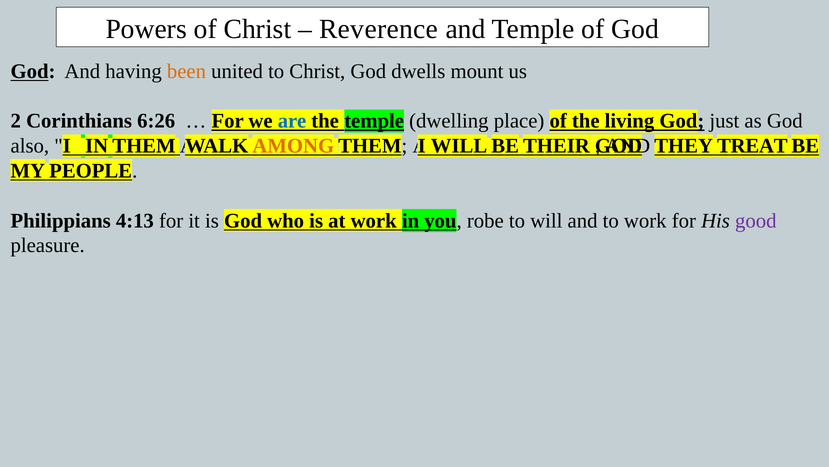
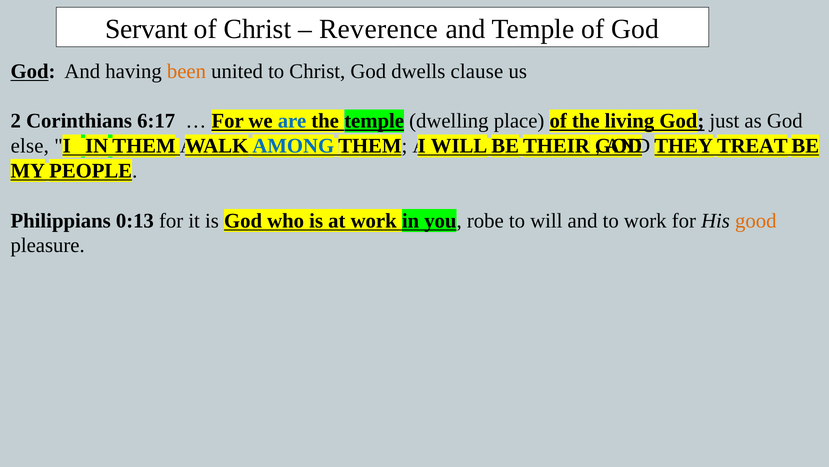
Powers: Powers -> Servant (146, 29)
mount: mount -> clause (477, 71)
6:26: 6:26 -> 6:17 (156, 121)
also: also -> else (30, 146)
AMONG colour: orange -> blue (293, 146)
4:13: 4:13 -> 0:13 (135, 220)
good colour: purple -> orange (756, 220)
